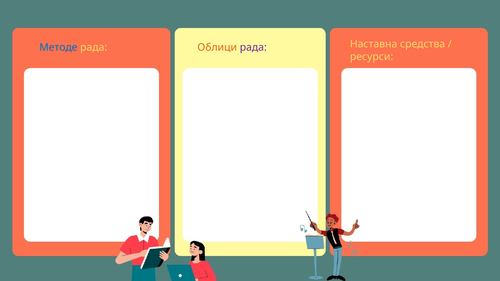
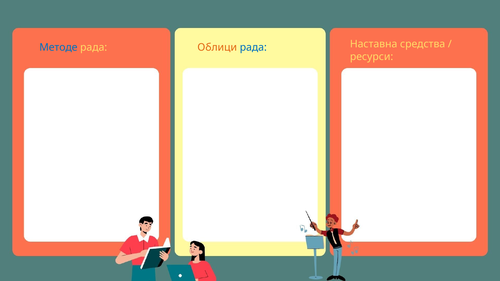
рада colour: purple -> blue (253, 48)
